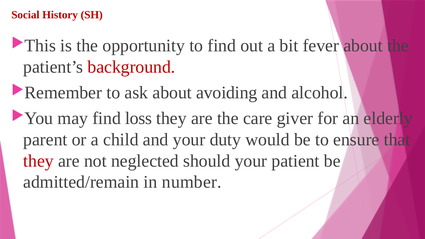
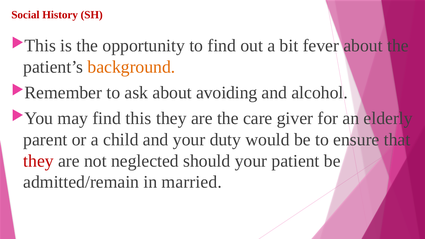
background colour: red -> orange (131, 67)
loss: loss -> this (138, 118)
number: number -> married (192, 182)
